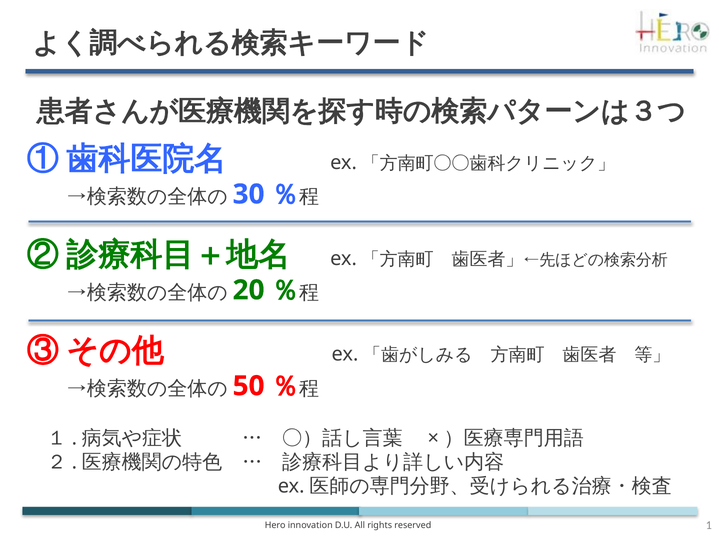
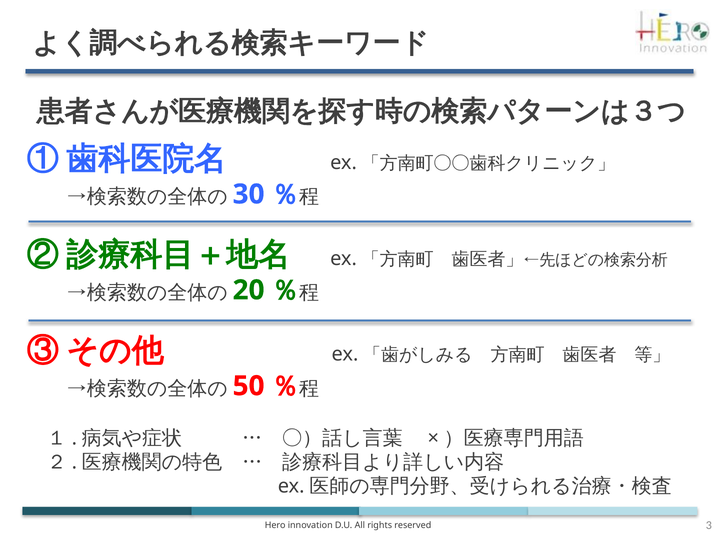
1: 1 -> 3 (709, 526)
